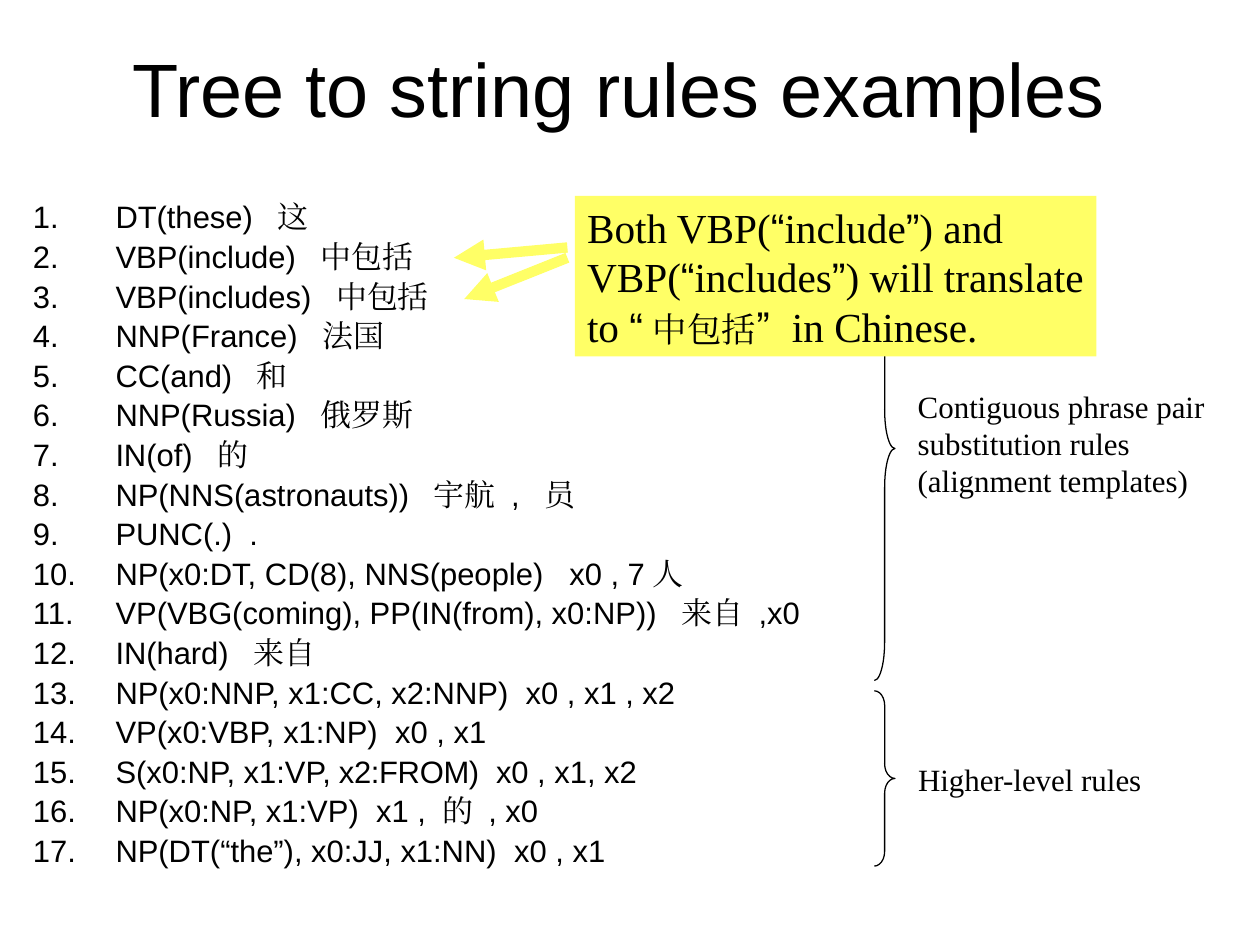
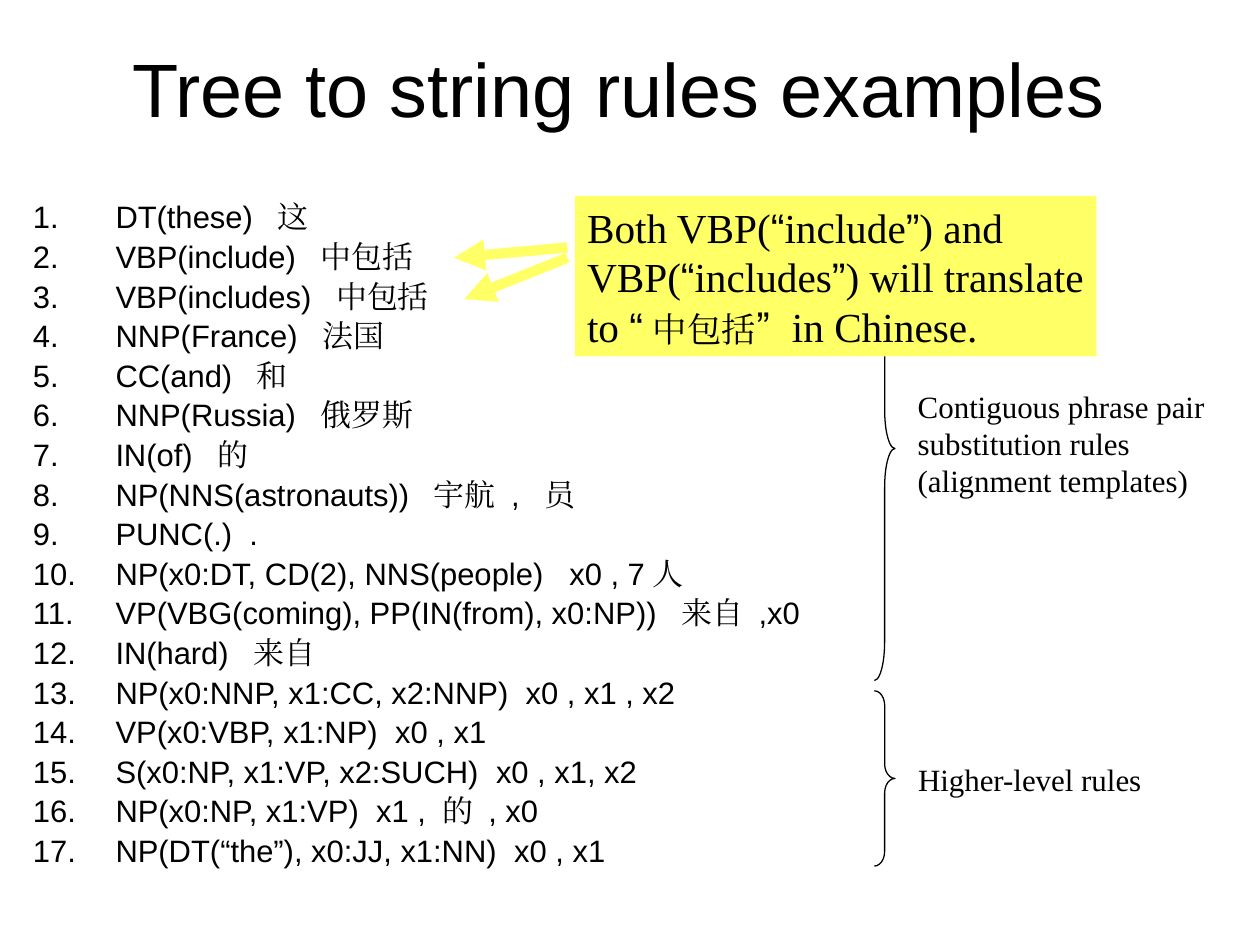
CD(8: CD(8 -> CD(2 (311, 575)
x2:FROM: x2:FROM -> x2:SUCH (409, 774)
